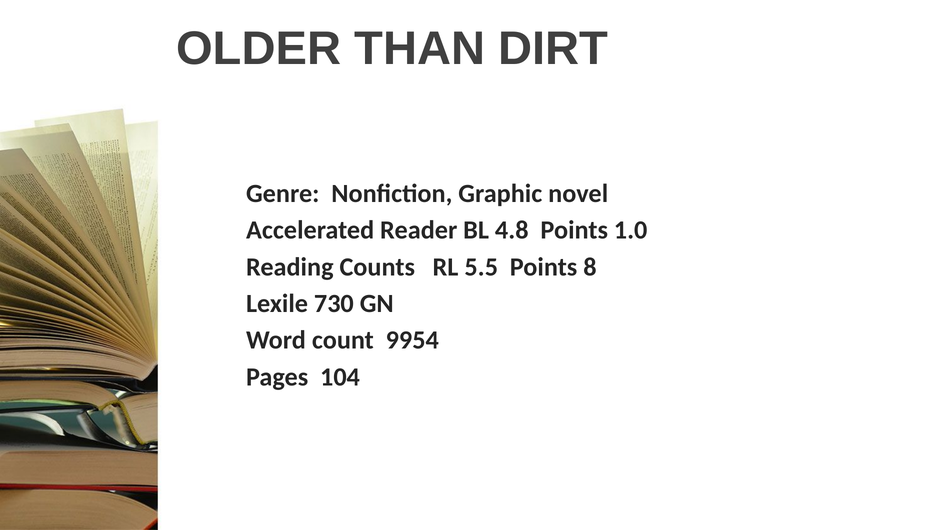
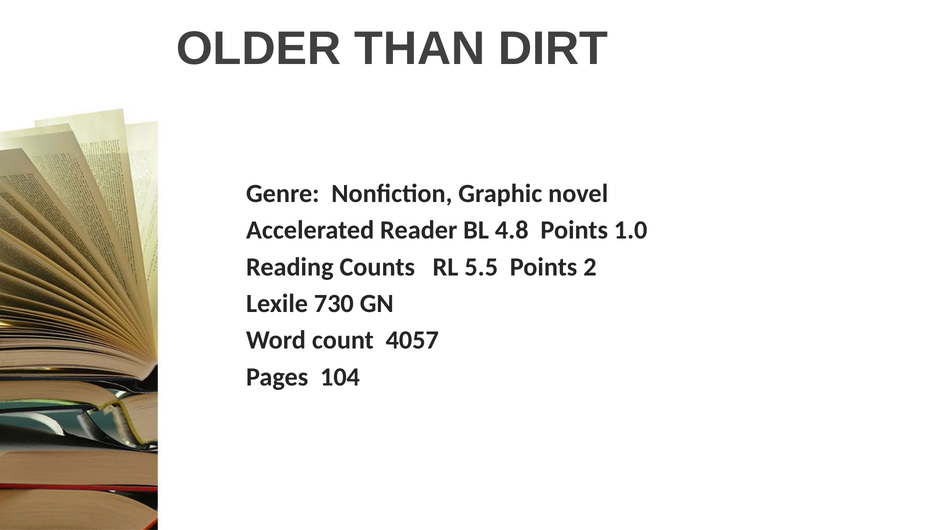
8: 8 -> 2 (590, 267)
9954: 9954 -> 4057 (412, 341)
